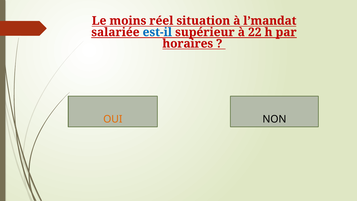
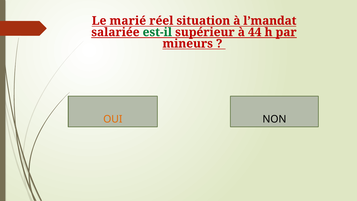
moins: moins -> marié (128, 21)
est-il colour: blue -> green (157, 32)
22: 22 -> 44 (255, 32)
horaires: horaires -> mineurs (188, 44)
